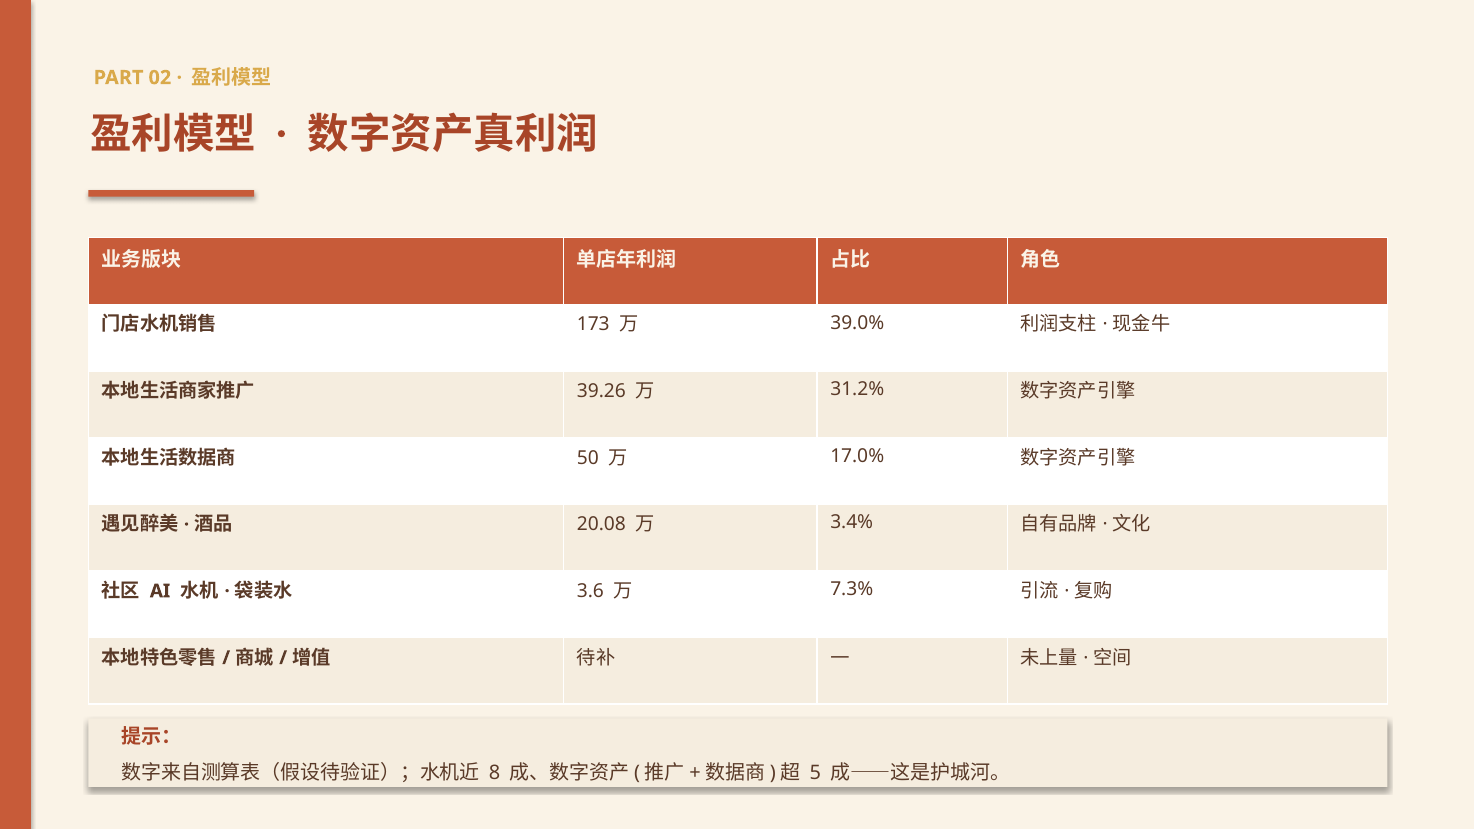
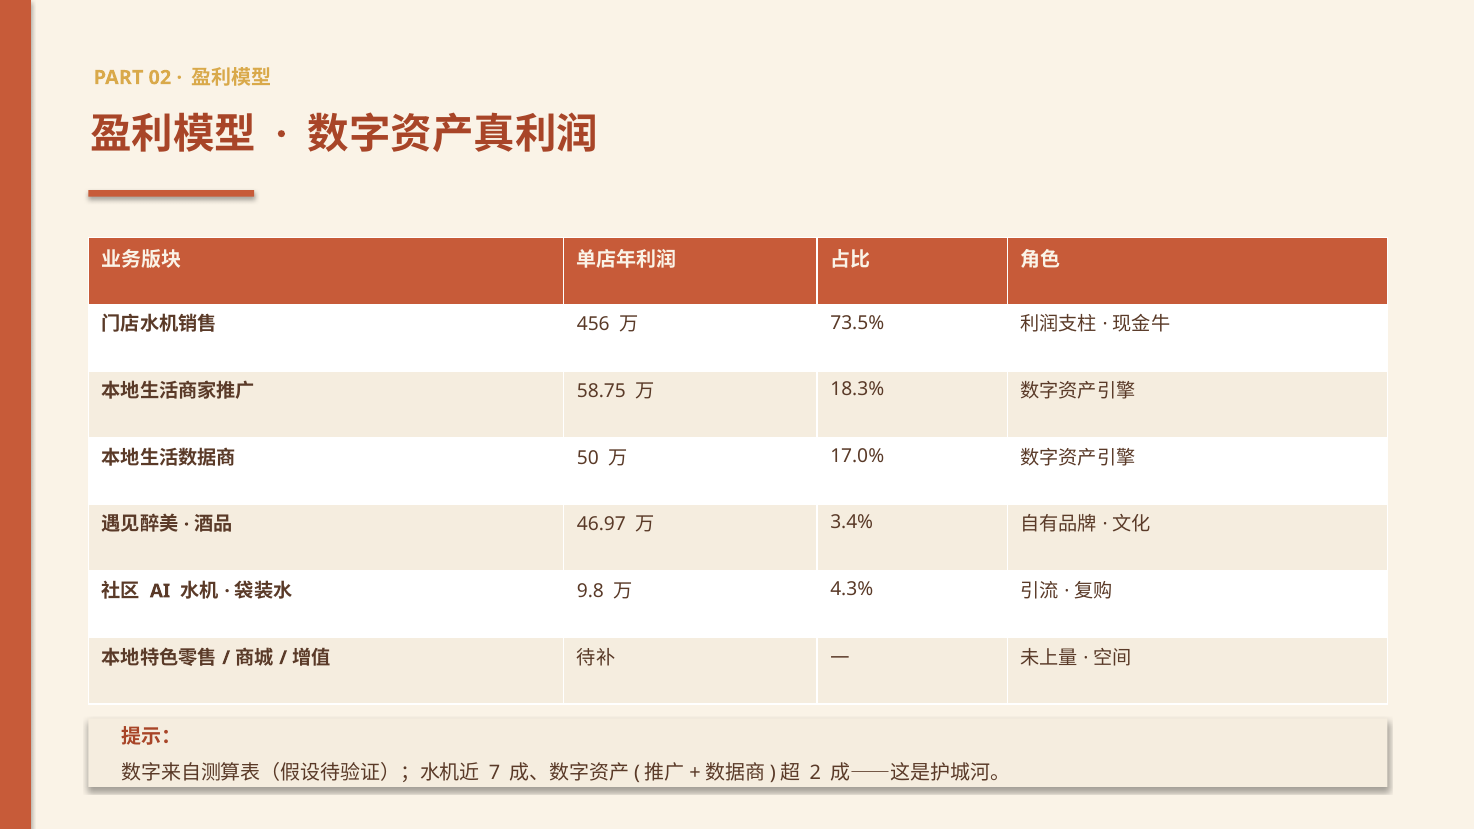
173: 173 -> 456 (593, 325)
39.0%: 39.0% -> 73.5% (857, 323)
39.26: 39.26 -> 58.75 (601, 391)
31.2%: 31.2% -> 18.3% (857, 389)
20.08: 20.08 -> 46.97 (601, 525)
3.6: 3.6 -> 9.8 (590, 591)
7.3%: 7.3% -> 4.3% (852, 589)
8: 8 -> 7 (494, 773)
5: 5 -> 2 (815, 773)
